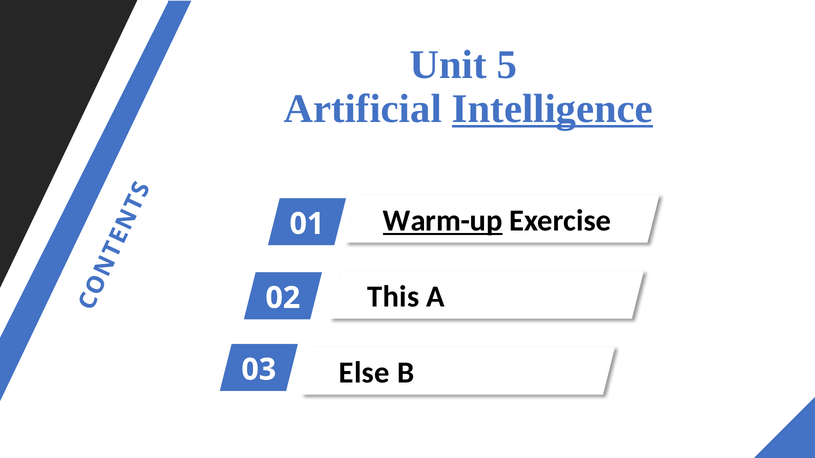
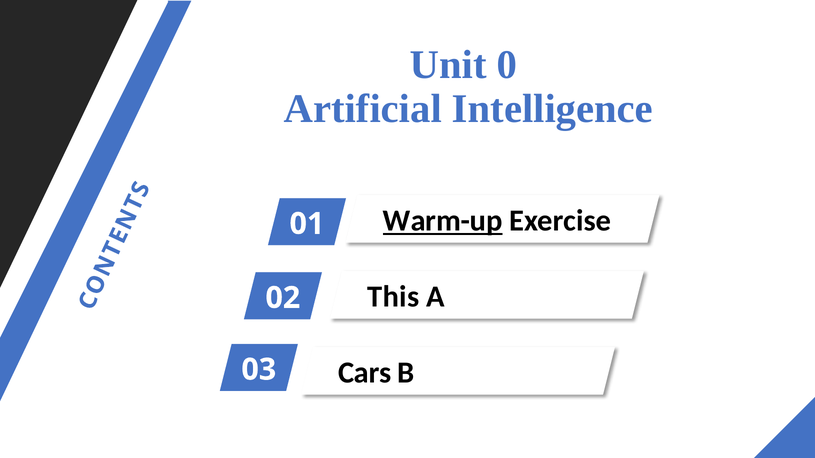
5: 5 -> 0 (507, 65)
Intelligence underline: present -> none (552, 109)
Else: Else -> Cars (365, 373)
